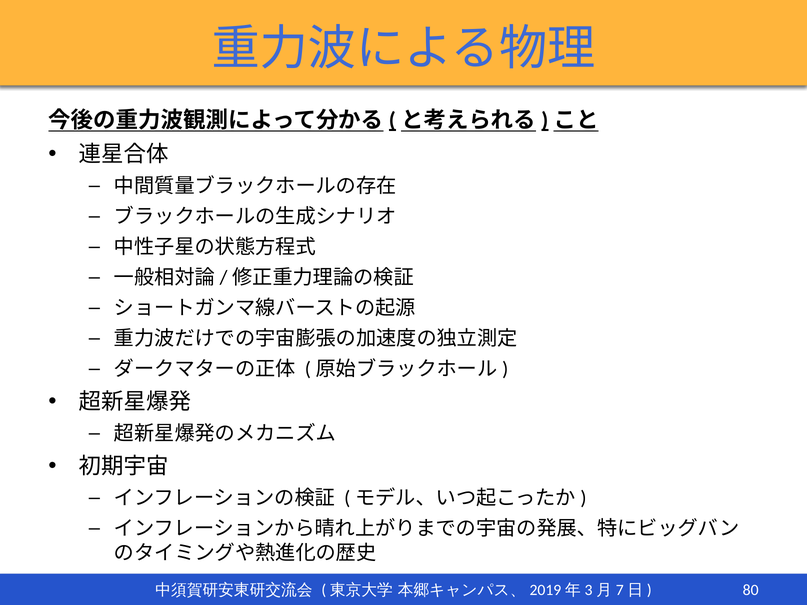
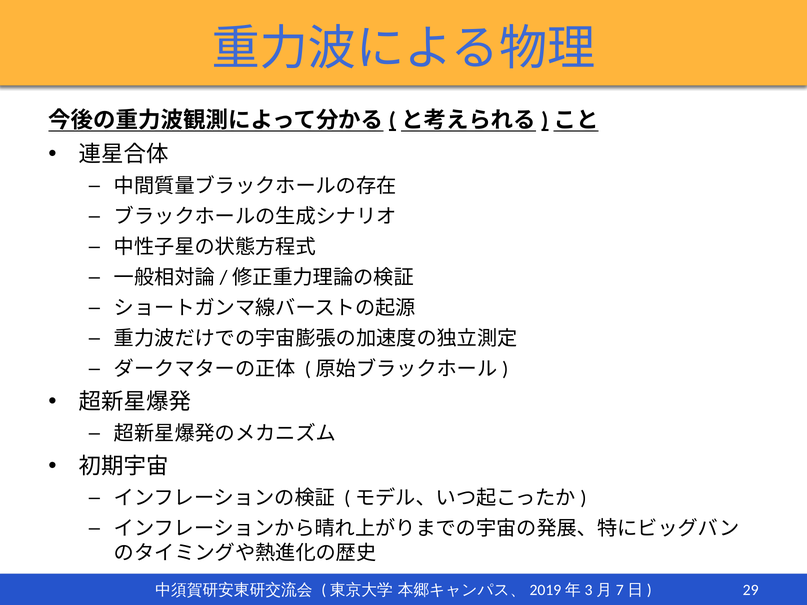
80: 80 -> 29 (751, 590)
